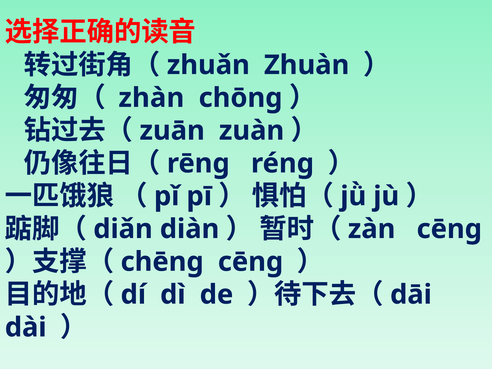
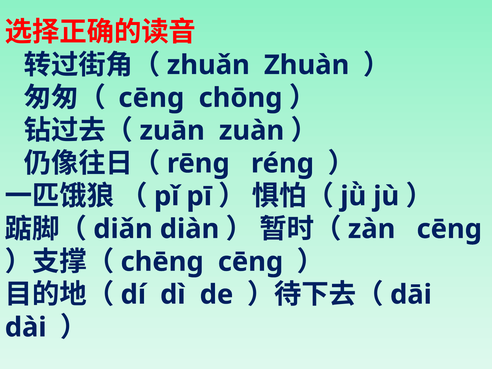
zhàn: zhàn -> cēng (151, 98)
